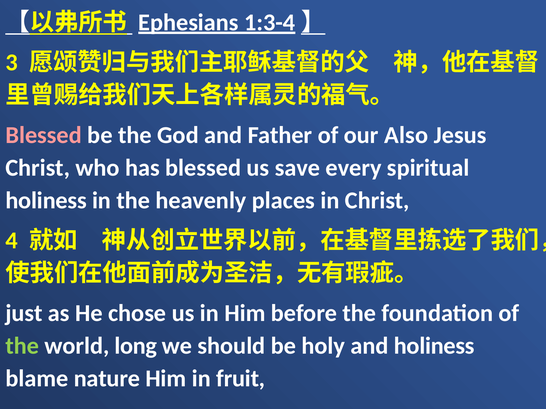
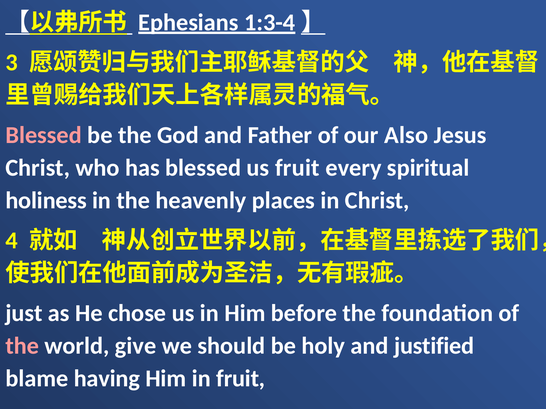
us save: save -> fruit (297, 168)
the colour: light green -> pink (22, 346)
long: long -> give (136, 346)
and holiness: holiness -> justified (434, 346)
nature: nature -> having (107, 379)
